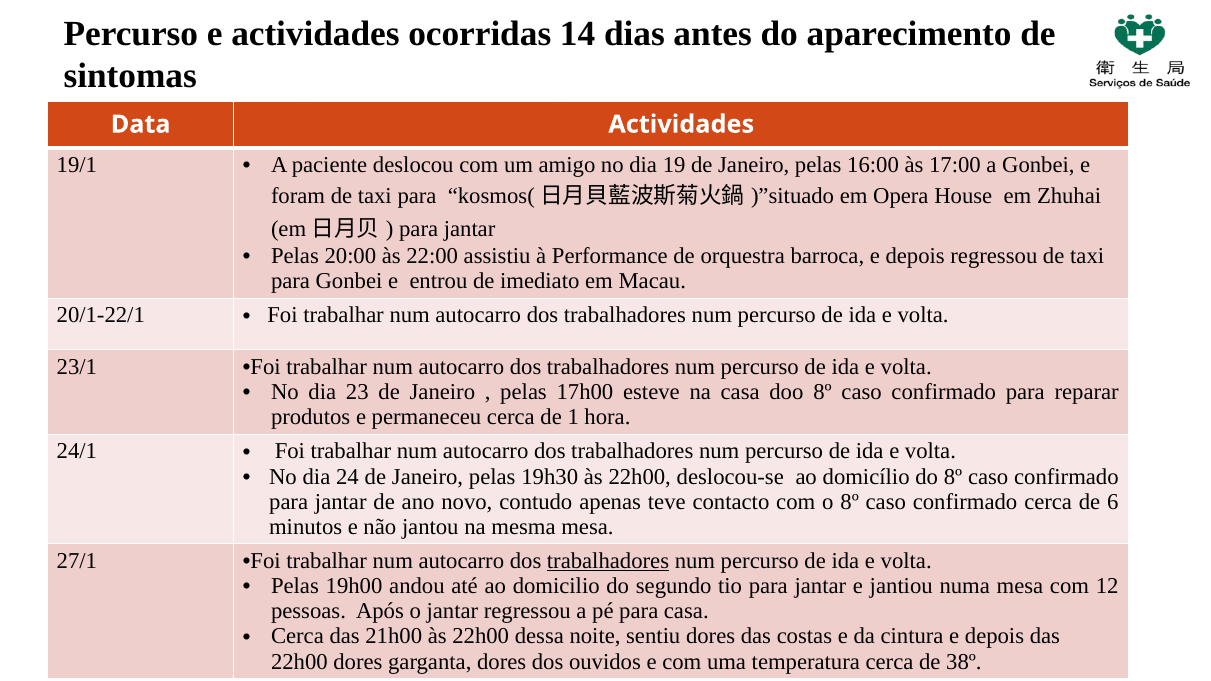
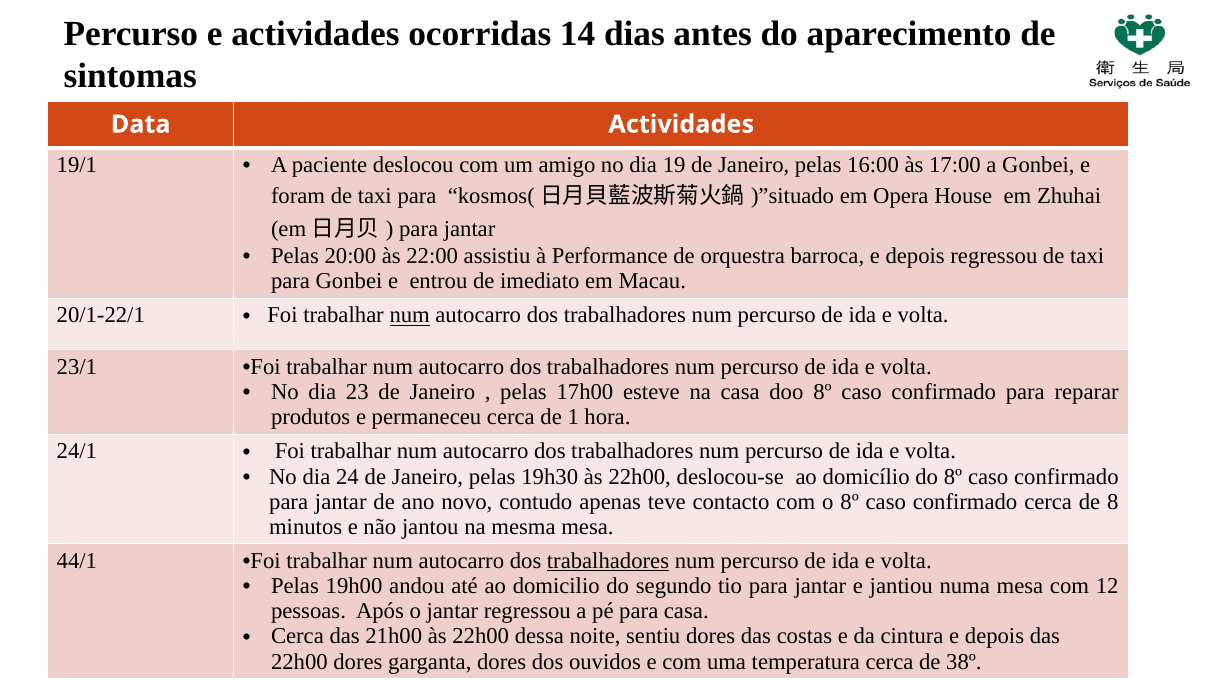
num underline: none -> present (410, 316)
6: 6 -> 8 (1113, 502)
27/1: 27/1 -> 44/1 (77, 561)
